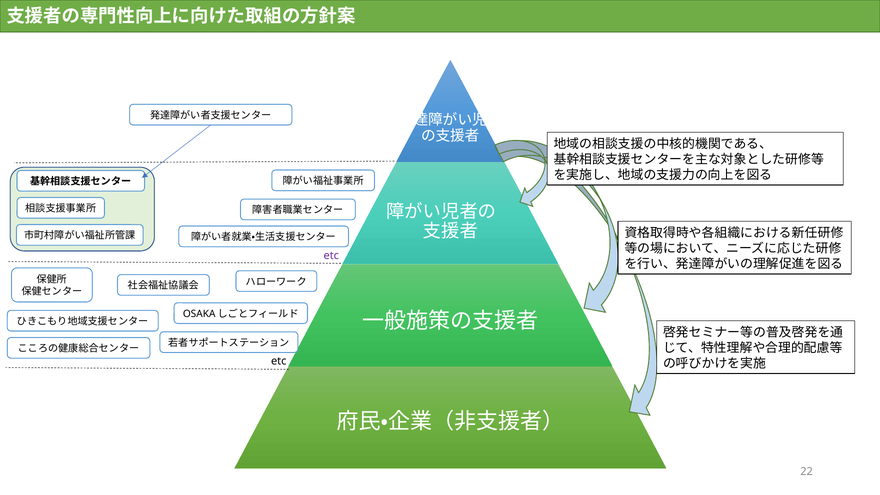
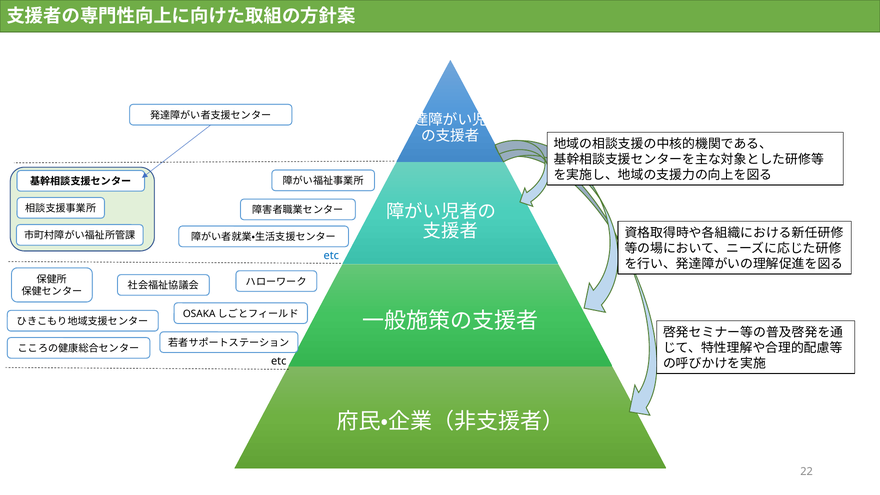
etc colour: purple -> blue (331, 256)
